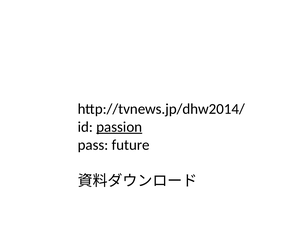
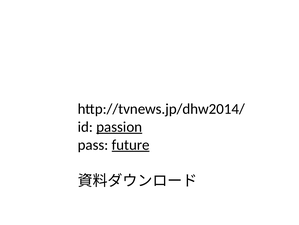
future underline: none -> present (131, 144)
